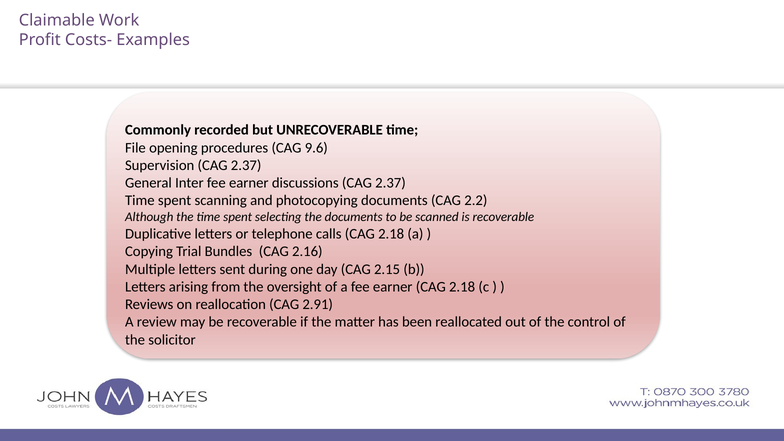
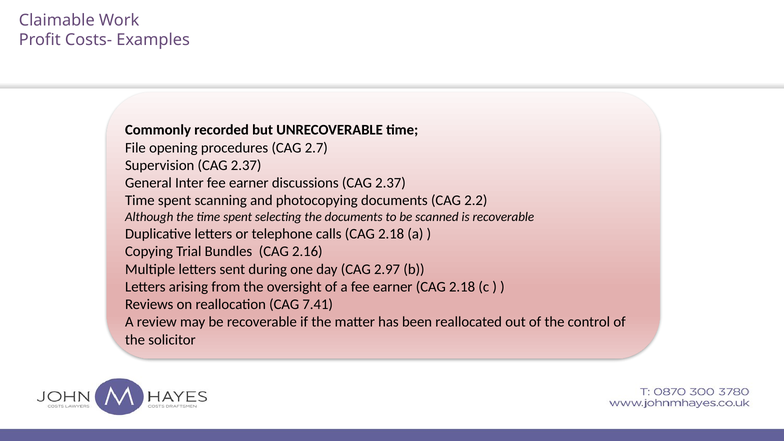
9.6: 9.6 -> 2.7 (316, 148)
2.15: 2.15 -> 2.97 (387, 269)
2.91: 2.91 -> 7.41 (318, 304)
